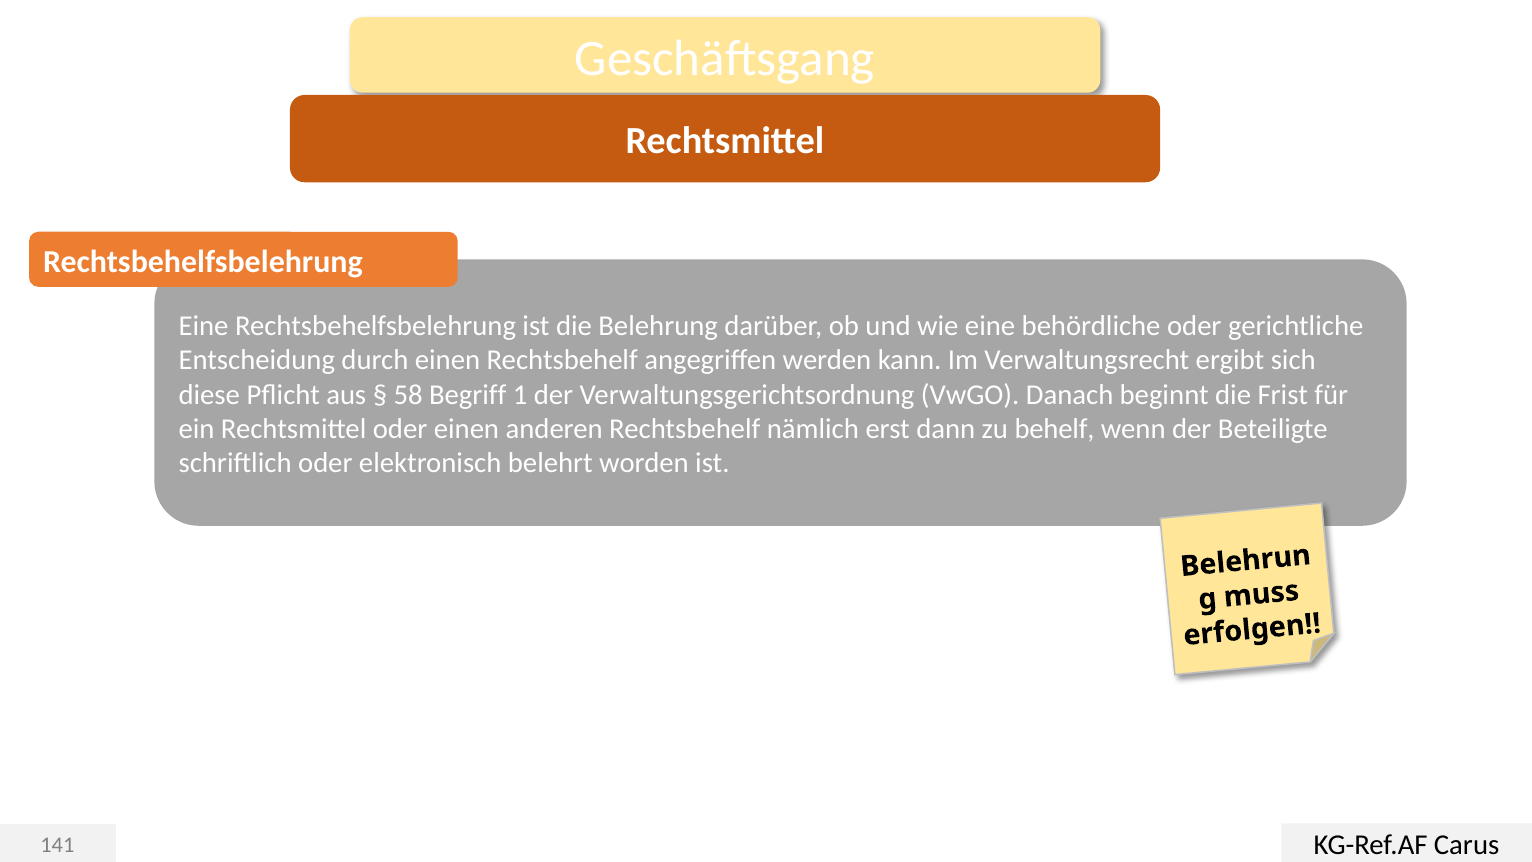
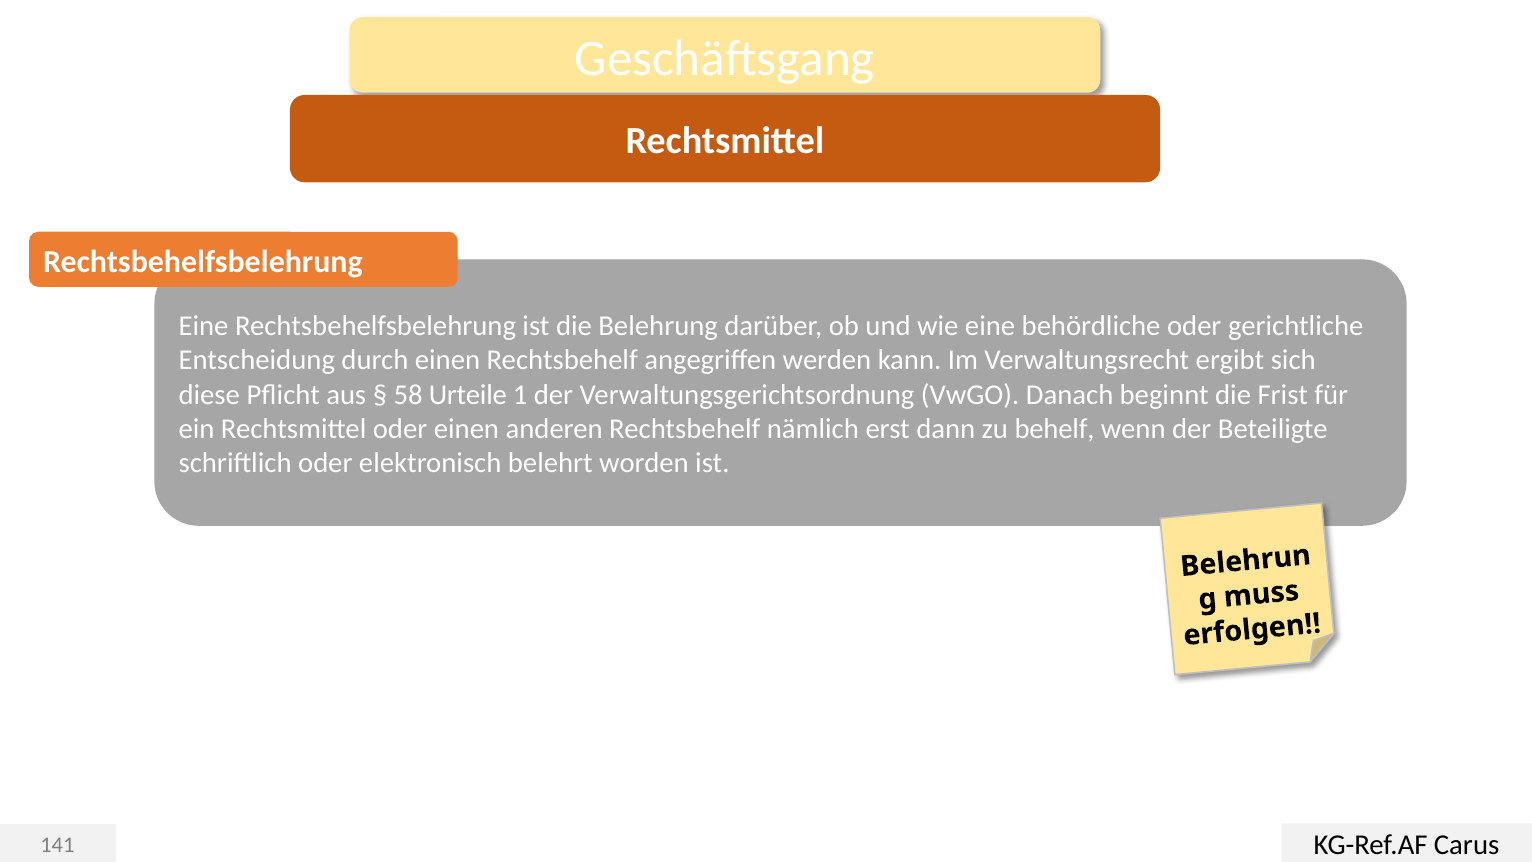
Begriff: Begriff -> Urteile (468, 394)
